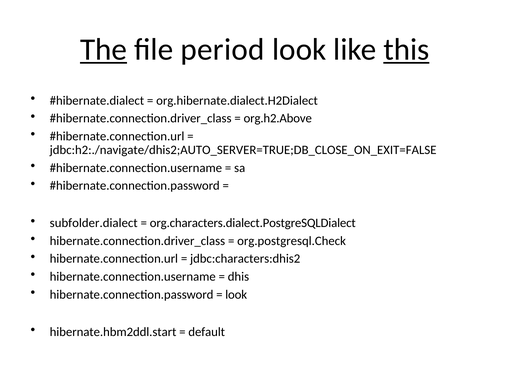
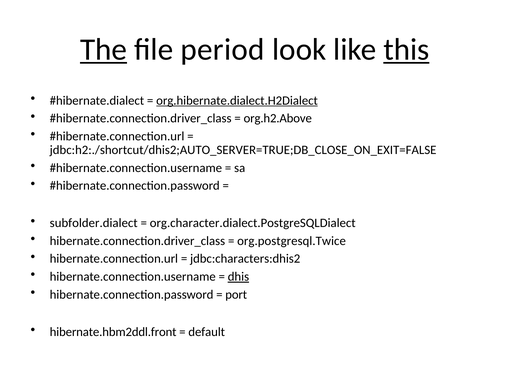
org.hibernate.dialect.H2Dialect underline: none -> present (237, 100)
jdbc:h2:./navigate/dhis2;AUTO_SERVER=TRUE;DB_CLOSE_ON_EXIT=FALSE: jdbc:h2:./navigate/dhis2;AUTO_SERVER=TRUE;DB_CLOSE_ON_EXIT=FALSE -> jdbc:h2:./shortcut/dhis2;AUTO_SERVER=TRUE;DB_CLOSE_ON_EXIT=FALSE (243, 150)
org.characters.dialect.PostgreSQLDialect: org.characters.dialect.PostgreSQLDialect -> org.character.dialect.PostgreSQLDialect (253, 223)
org.postgresql.Check: org.postgresql.Check -> org.postgresql.Twice (292, 241)
dhis underline: none -> present (238, 276)
look: look -> port (236, 294)
hibernate.hbm2ddl.start: hibernate.hbm2ddl.start -> hibernate.hbm2ddl.front (113, 331)
